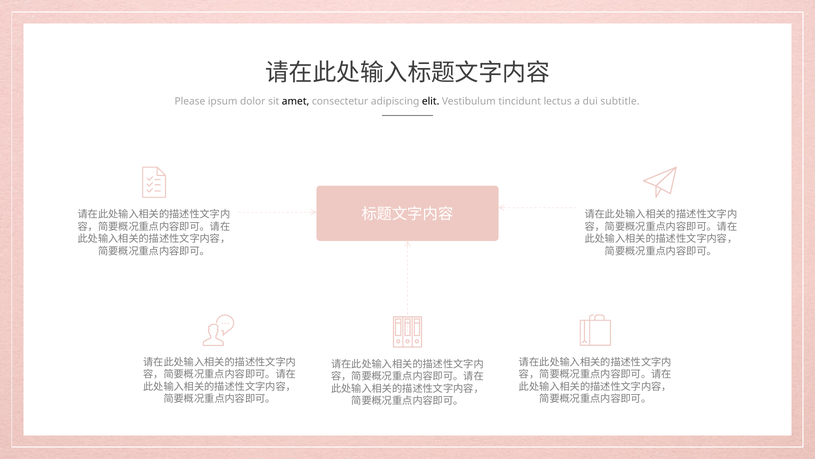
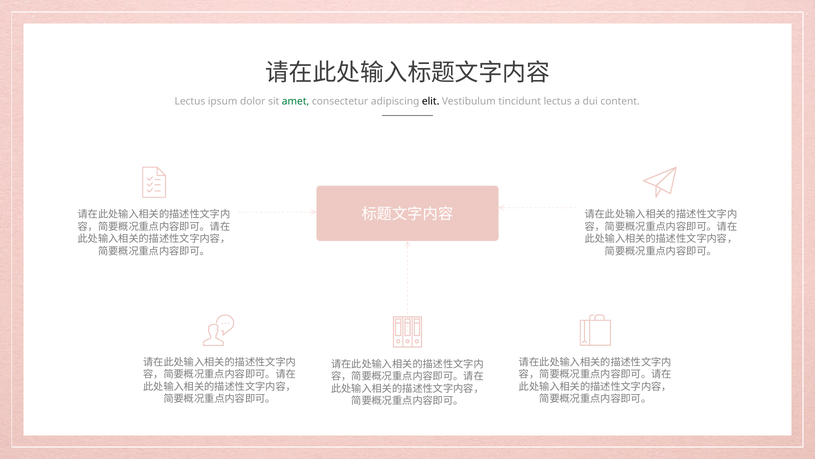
Please: Please -> Lectus (190, 101)
amet colour: black -> green (296, 101)
subtitle: subtitle -> content (620, 101)
